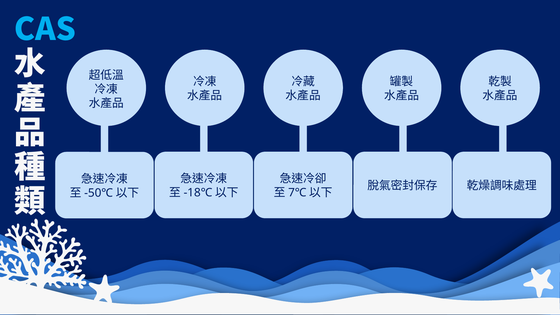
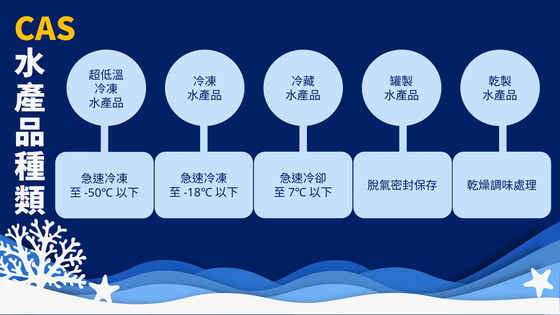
CAS colour: light blue -> yellow (45, 30)
